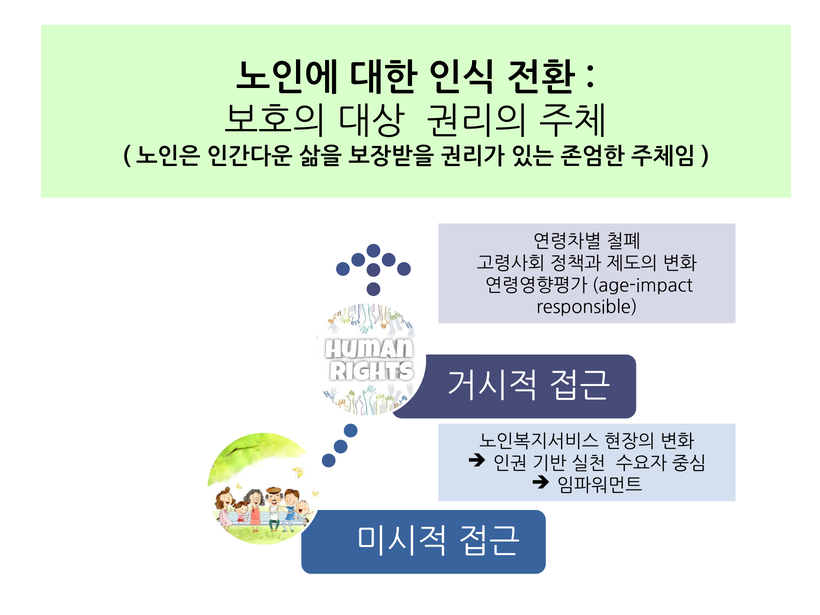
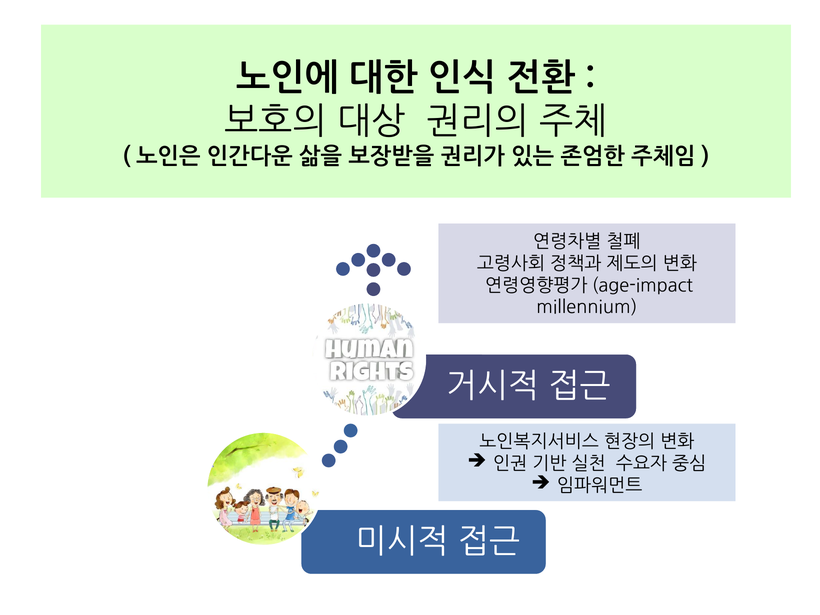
responsible: responsible -> millennium (587, 307)
